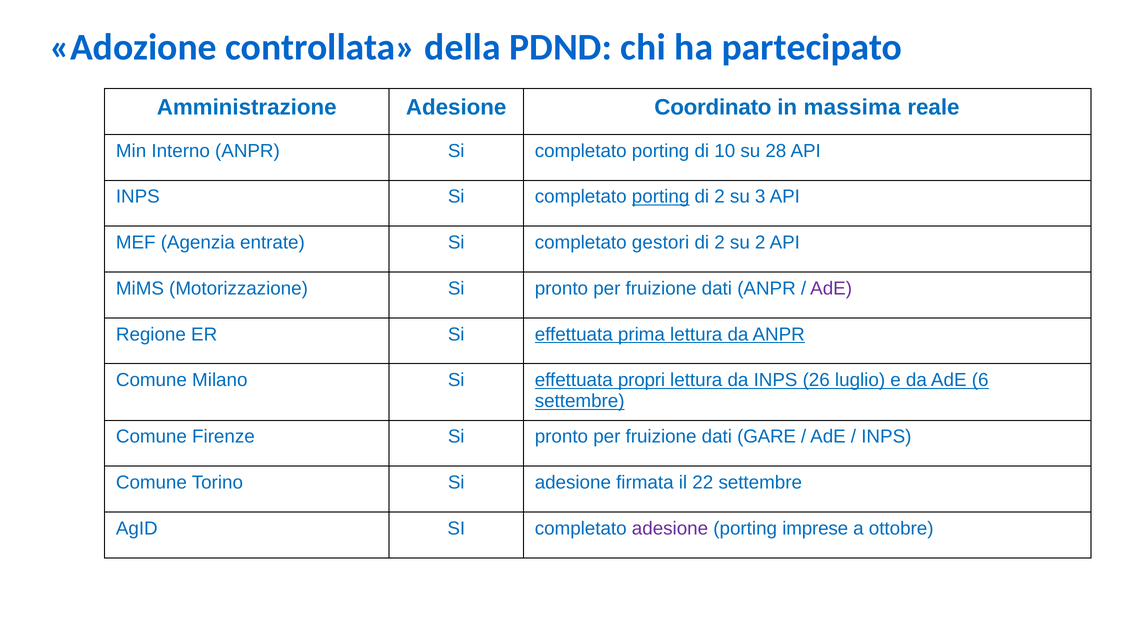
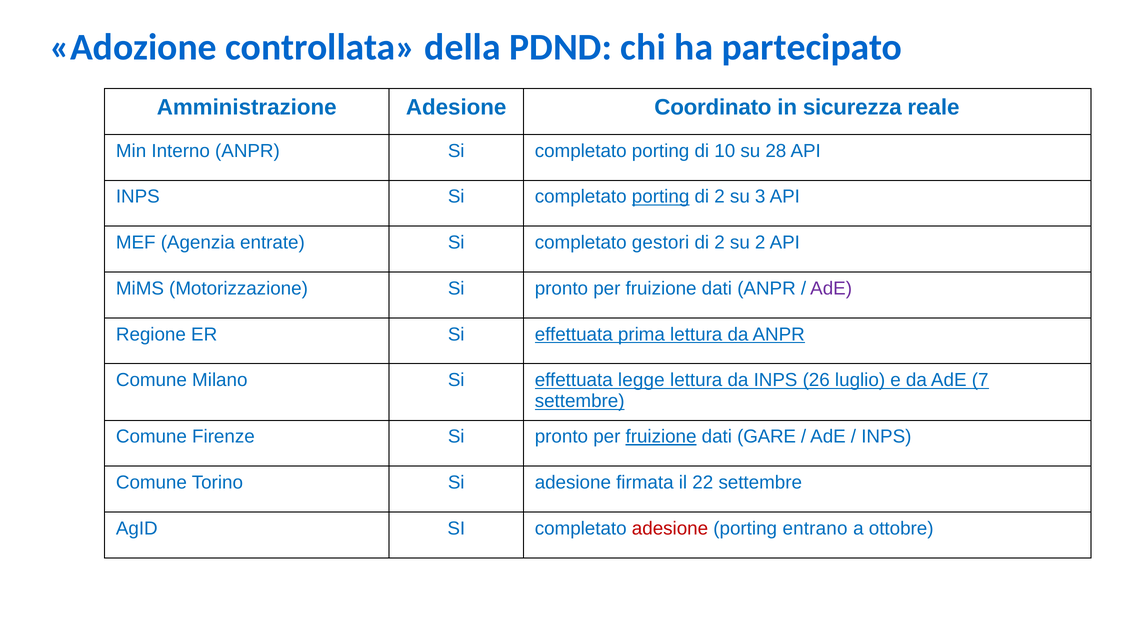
massima: massima -> sicurezza (852, 107)
propri: propri -> legge (641, 380)
6: 6 -> 7 (980, 380)
fruizione underline: none -> present (661, 437)
adesione colour: purple -> red (670, 528)
imprese: imprese -> entrano (815, 528)
